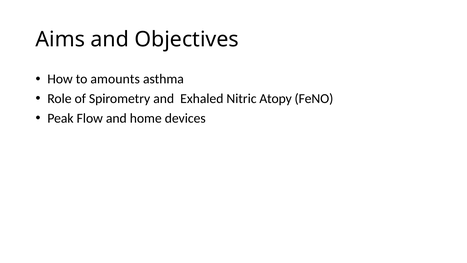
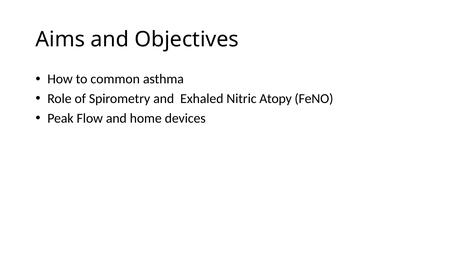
amounts: amounts -> common (115, 79)
